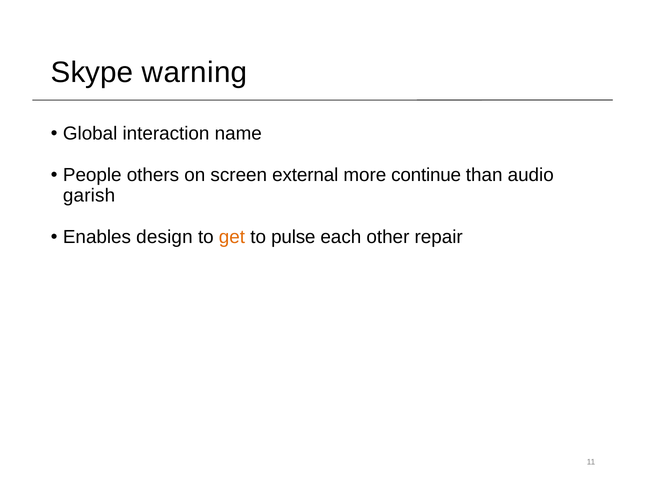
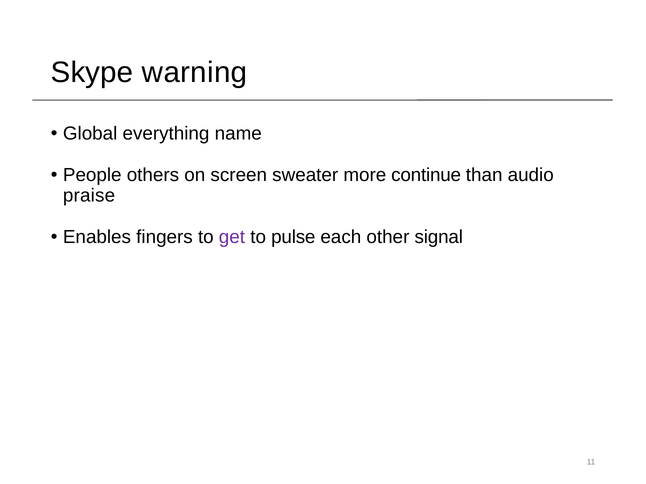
interaction: interaction -> everything (166, 134)
external: external -> sweater (305, 175)
garish: garish -> praise (89, 196)
design: design -> fingers (165, 237)
get colour: orange -> purple (232, 237)
repair: repair -> signal (439, 237)
